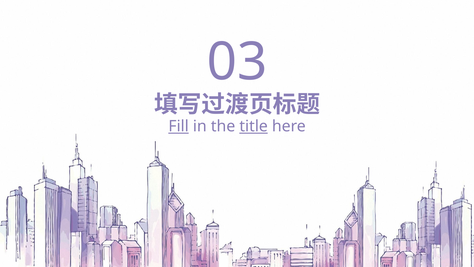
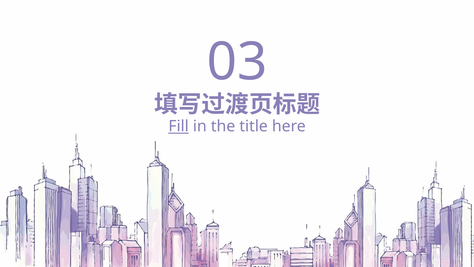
title underline: present -> none (254, 126)
